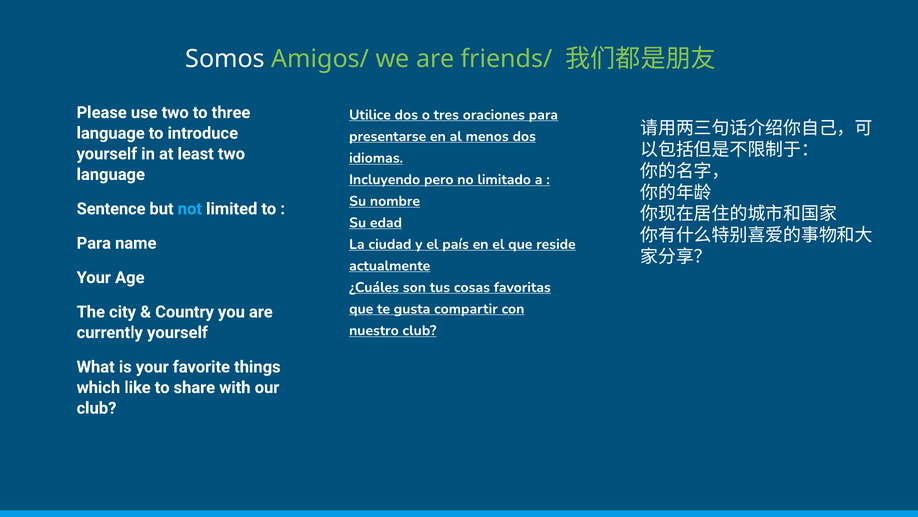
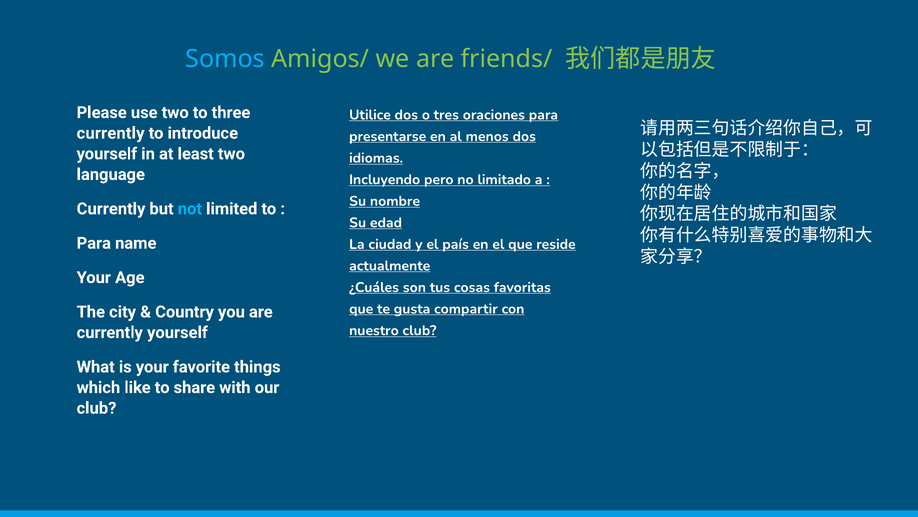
Somos colour: white -> light blue (225, 59)
language: language -> currently (111, 133)
Sentence: Sentence -> Currently (111, 209)
